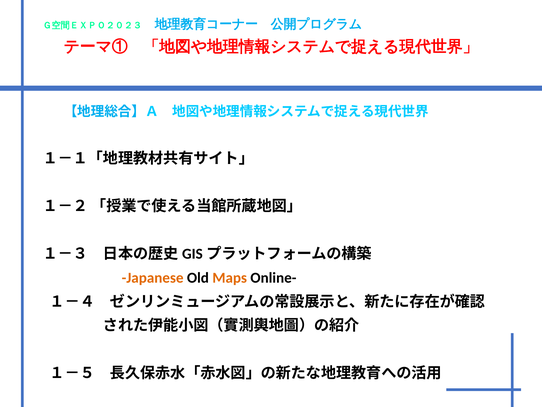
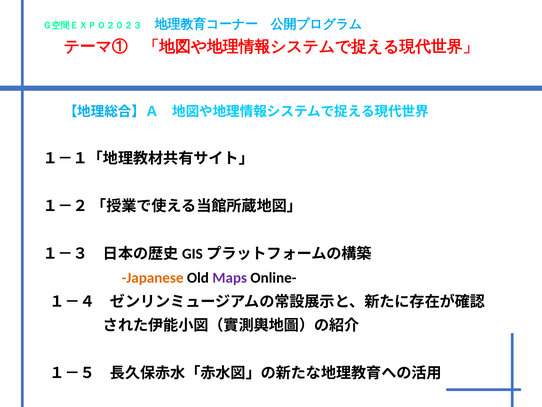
Maps colour: orange -> purple (230, 278)
